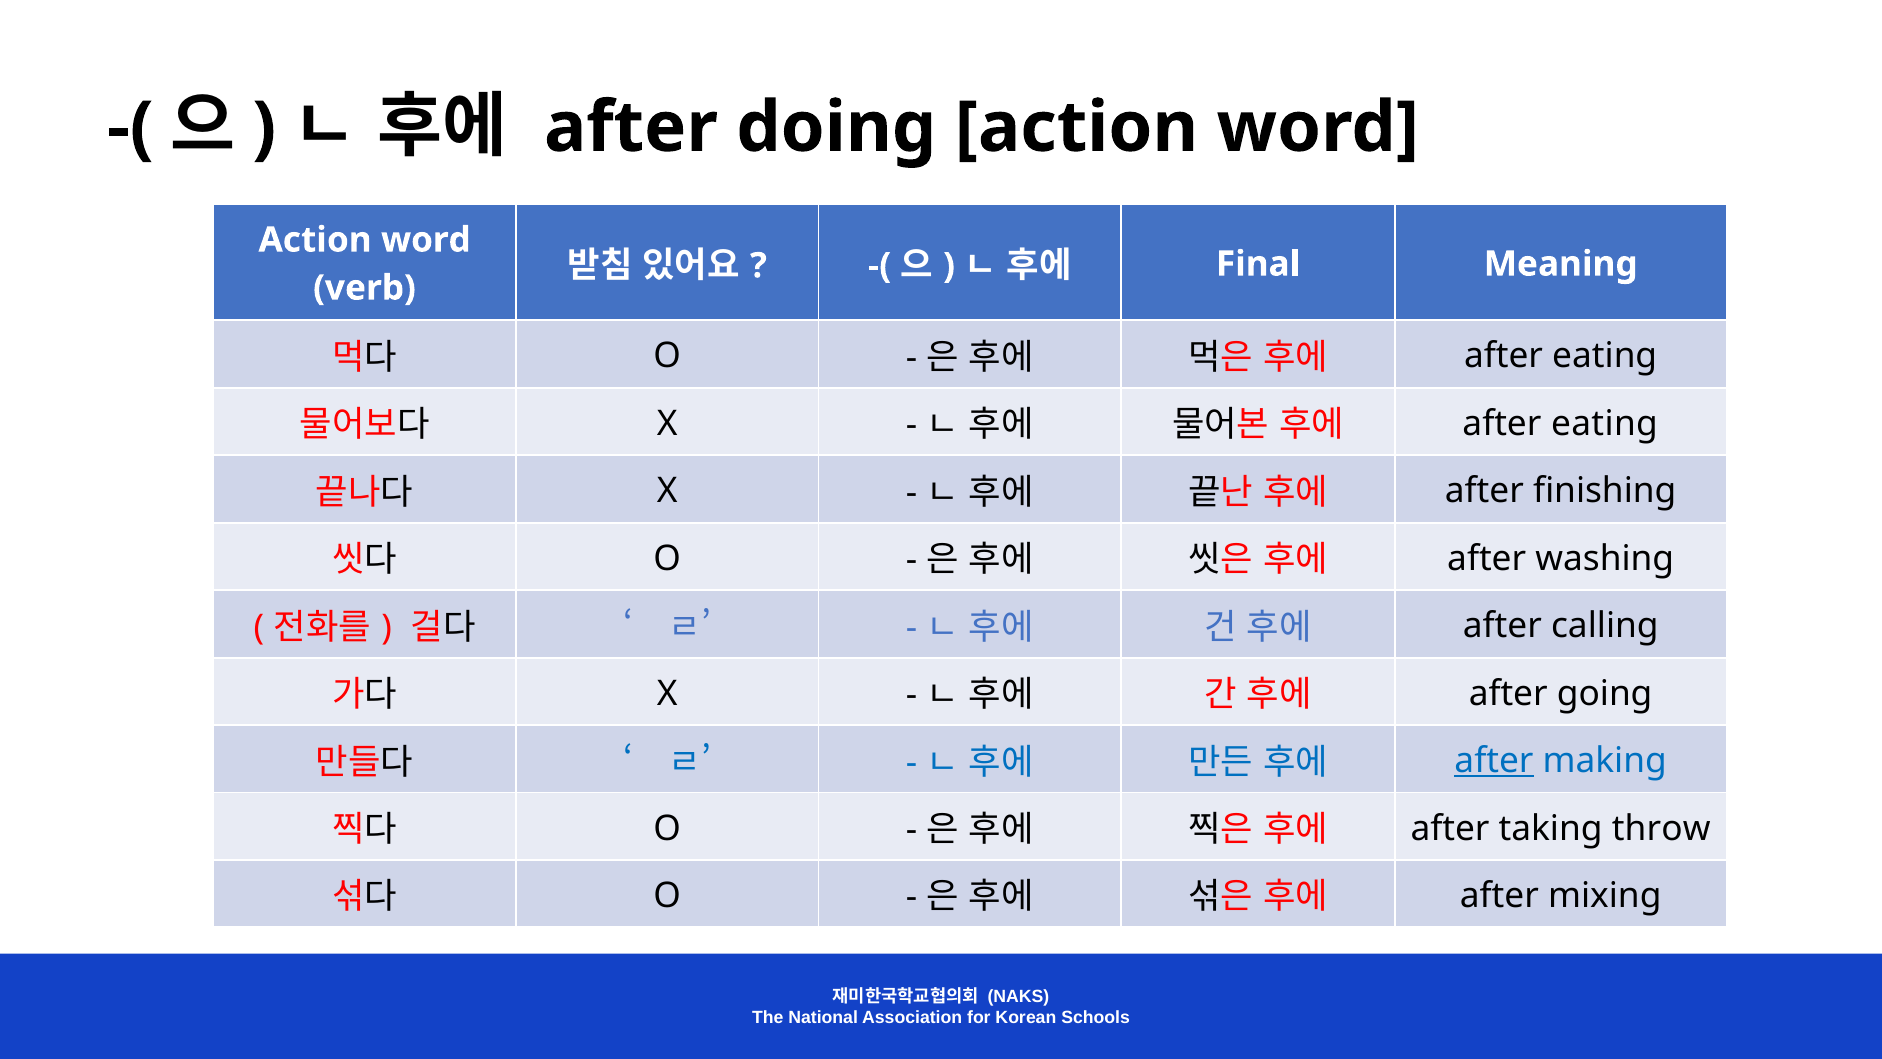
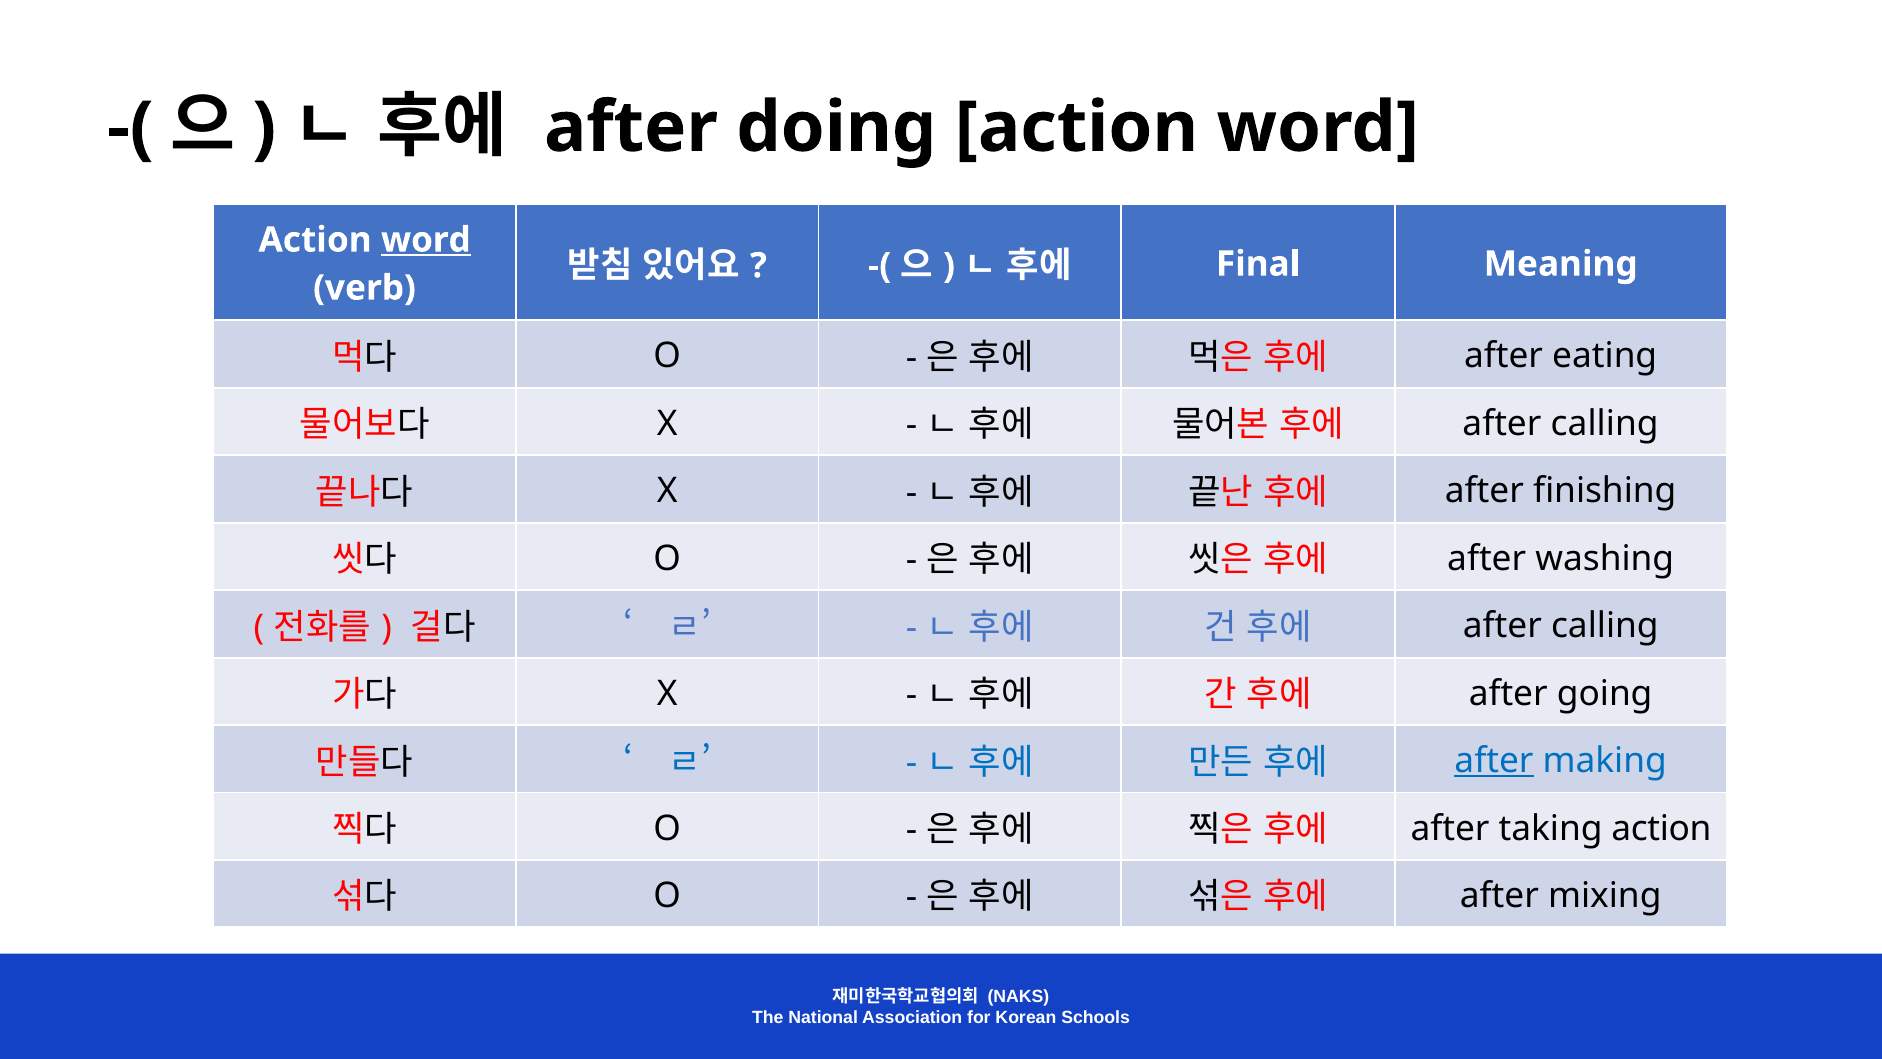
word underline: none -> present (426, 240)
eating: eating -> calling (1605, 423)
taking throw: throw -> action (1661, 828)
